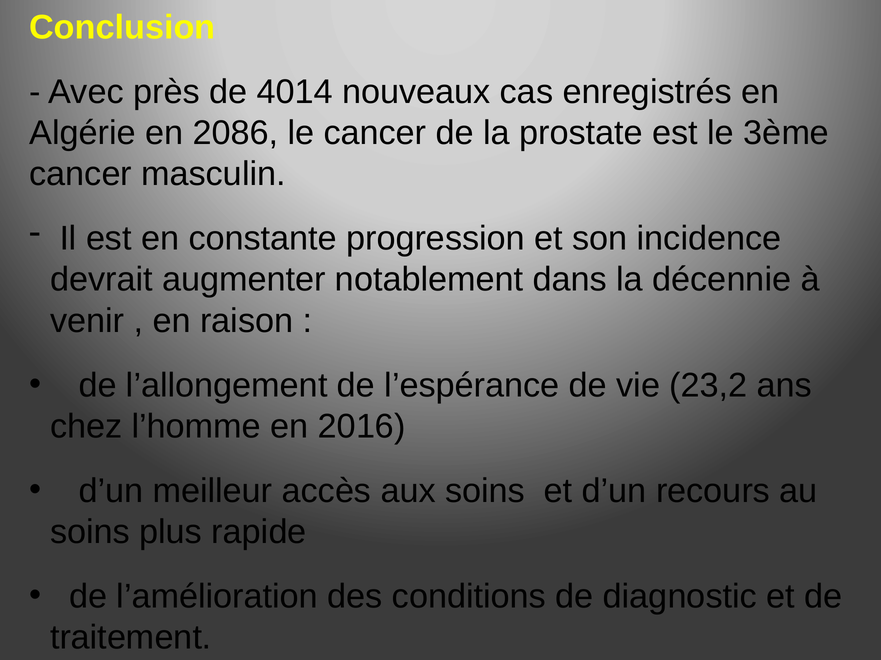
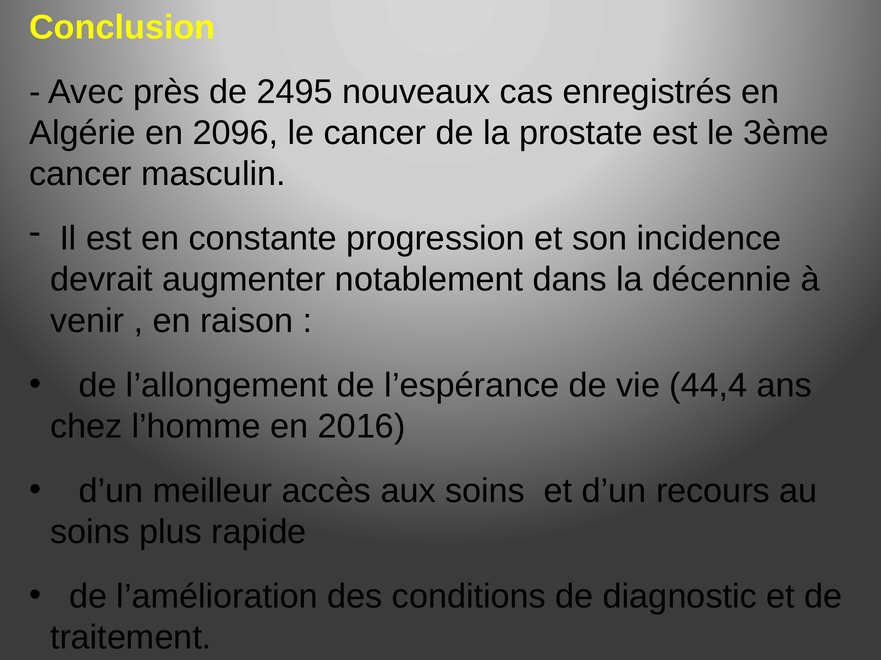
4014: 4014 -> 2495 (295, 92)
2086: 2086 -> 2096 (235, 133)
23,2: 23,2 -> 44,4 (708, 386)
